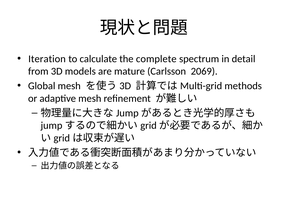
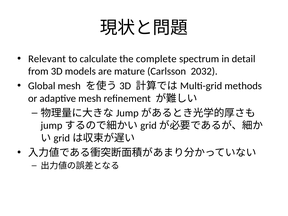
Iteration: Iteration -> Relevant (47, 59)
2069: 2069 -> 2032 (204, 71)
